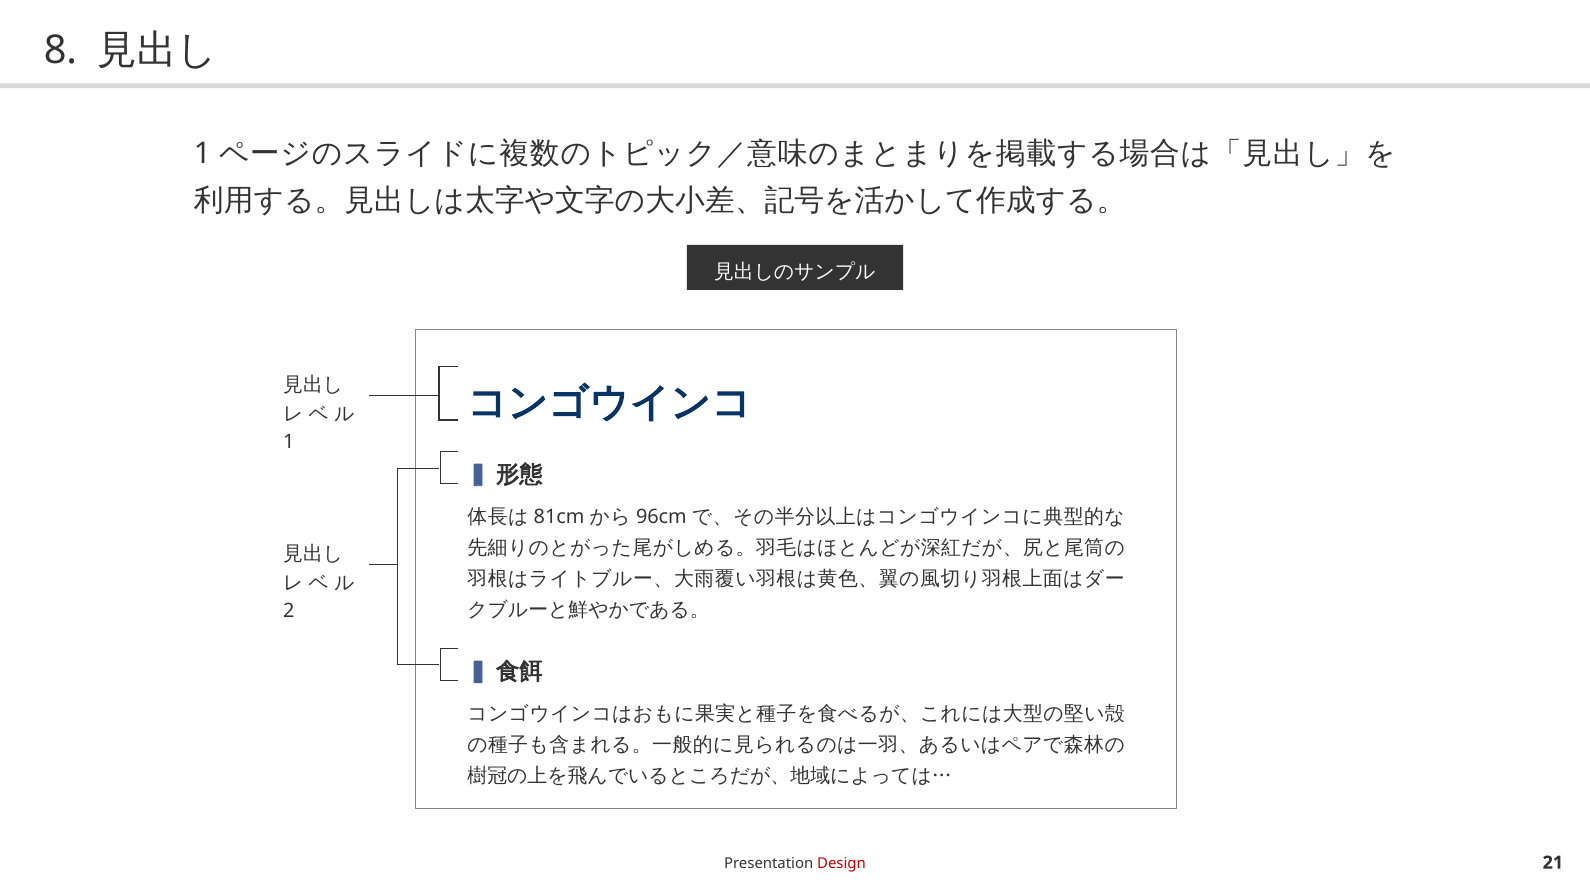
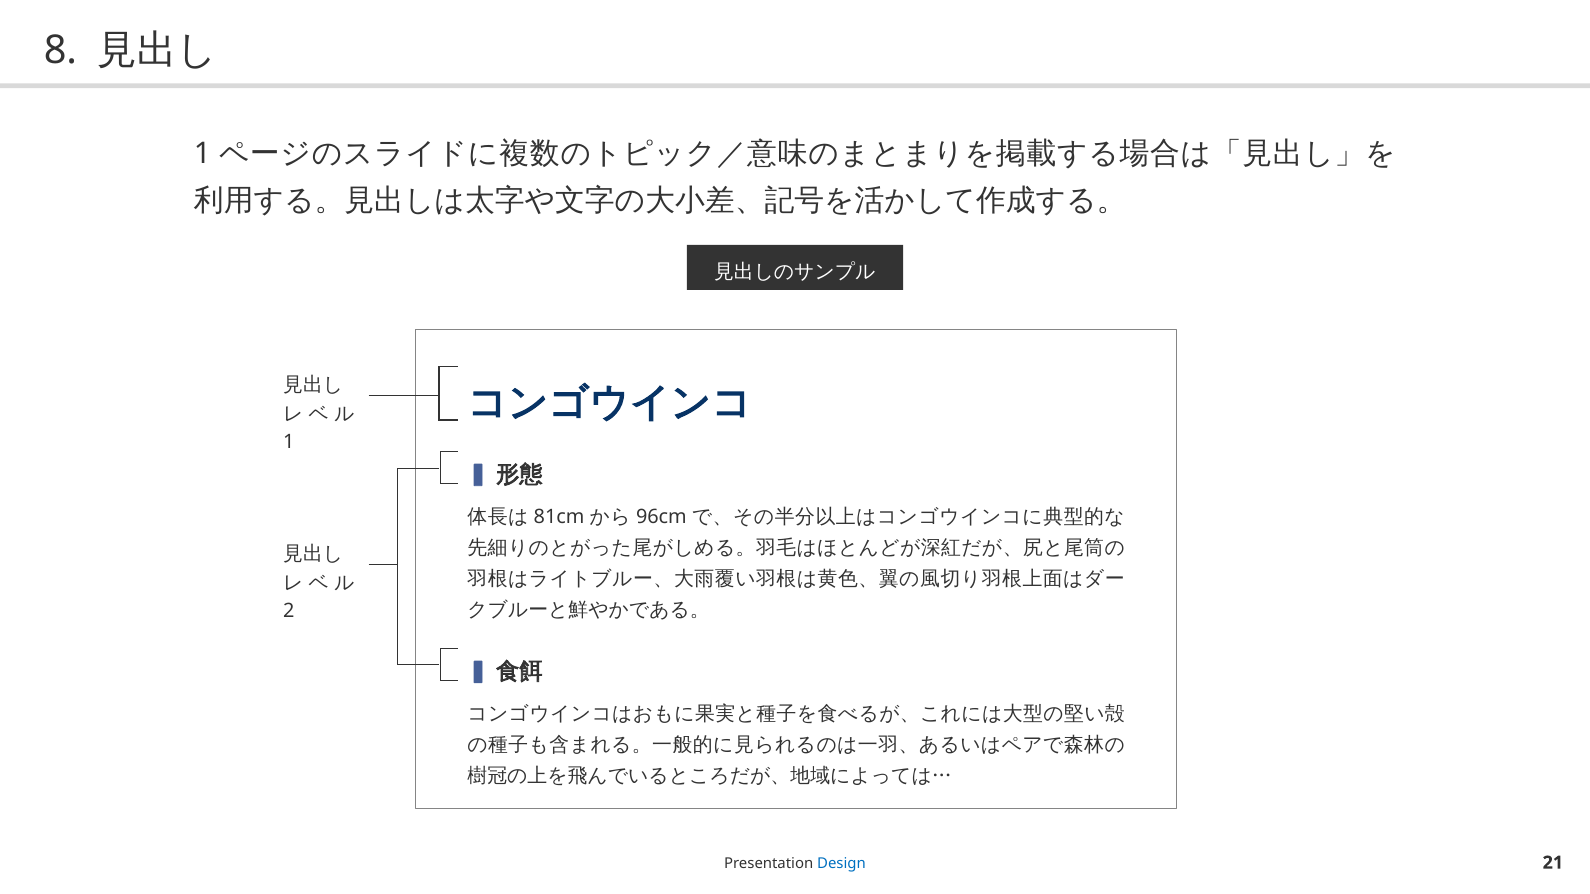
Design colour: red -> blue (842, 864)
